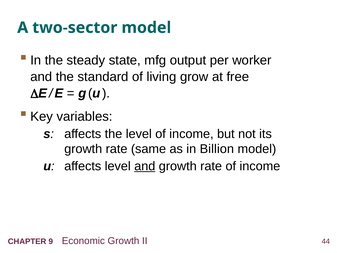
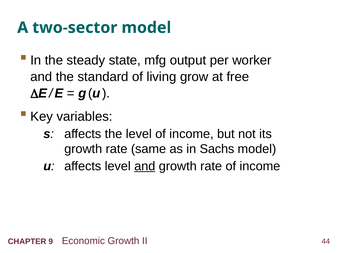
Billion: Billion -> Sachs (217, 149)
